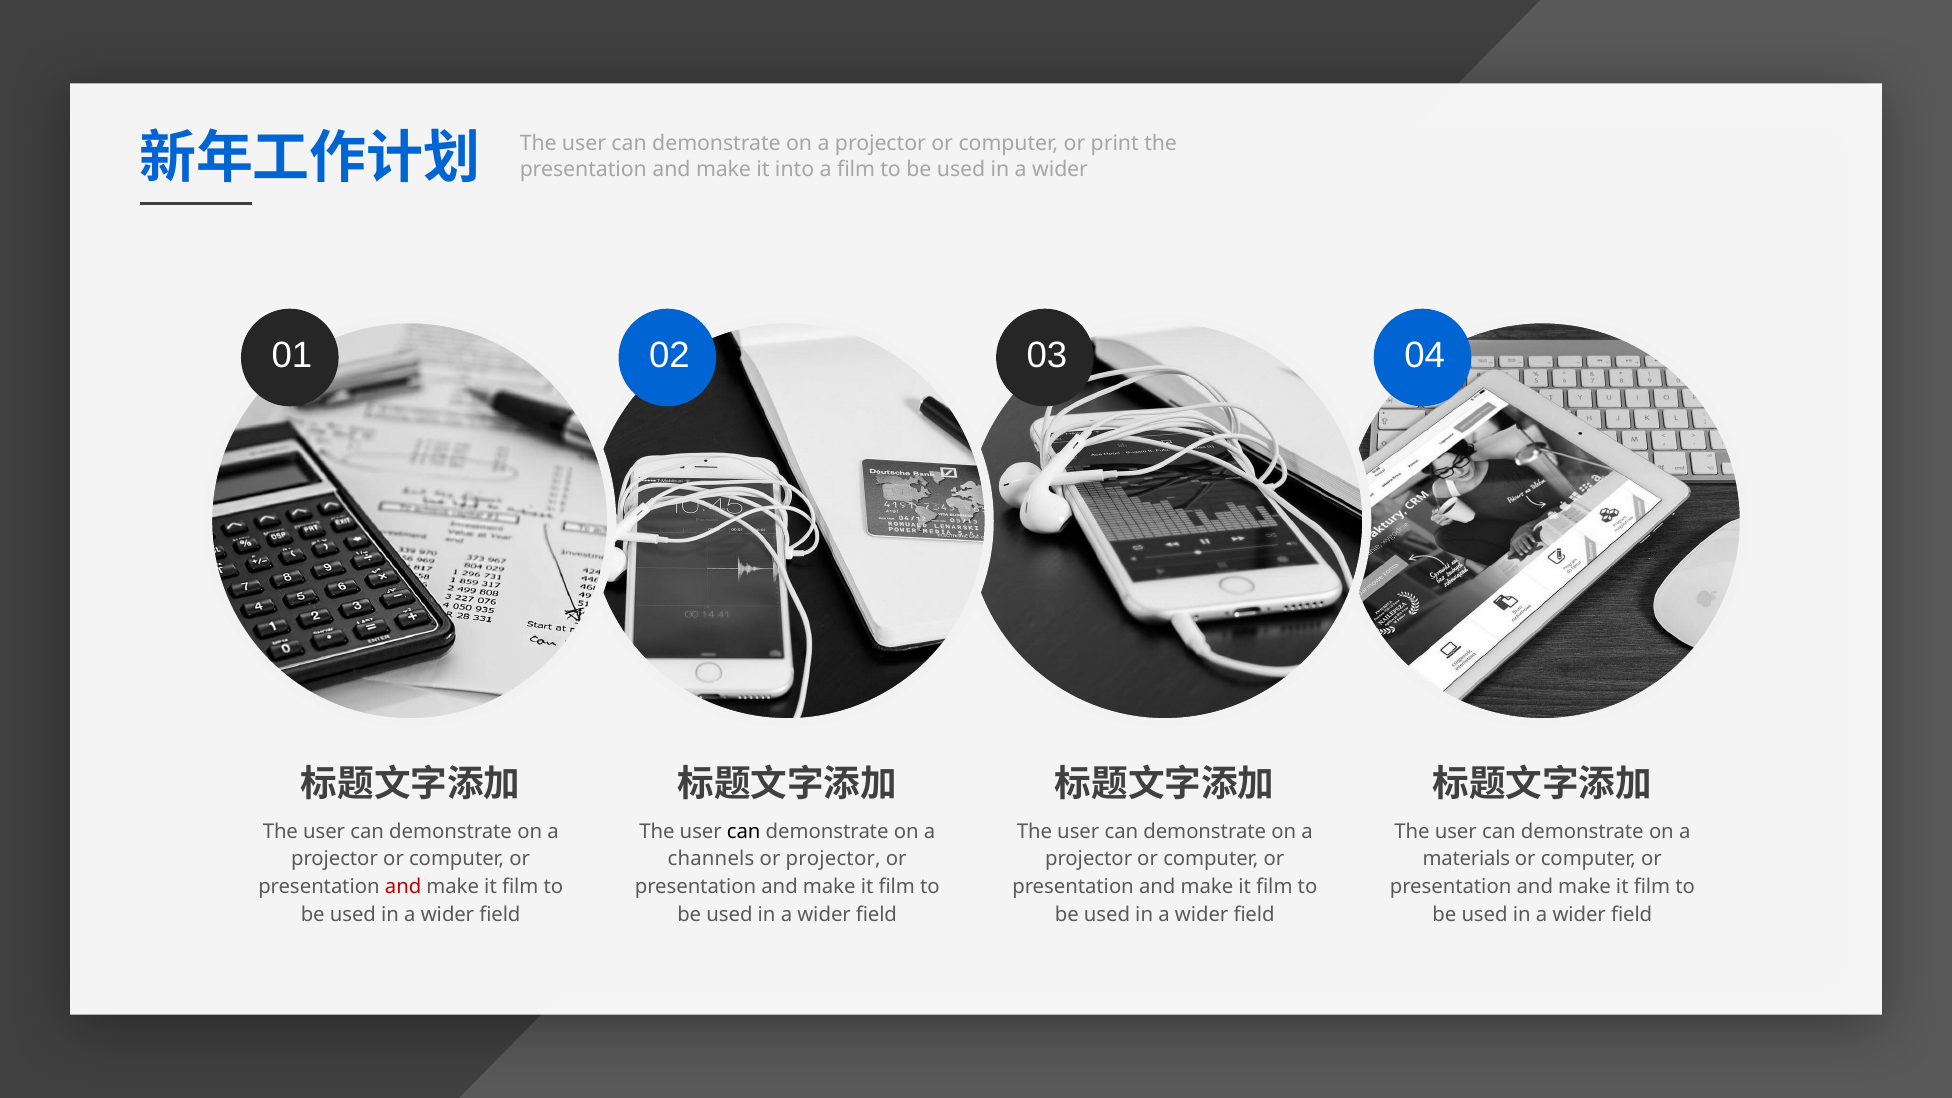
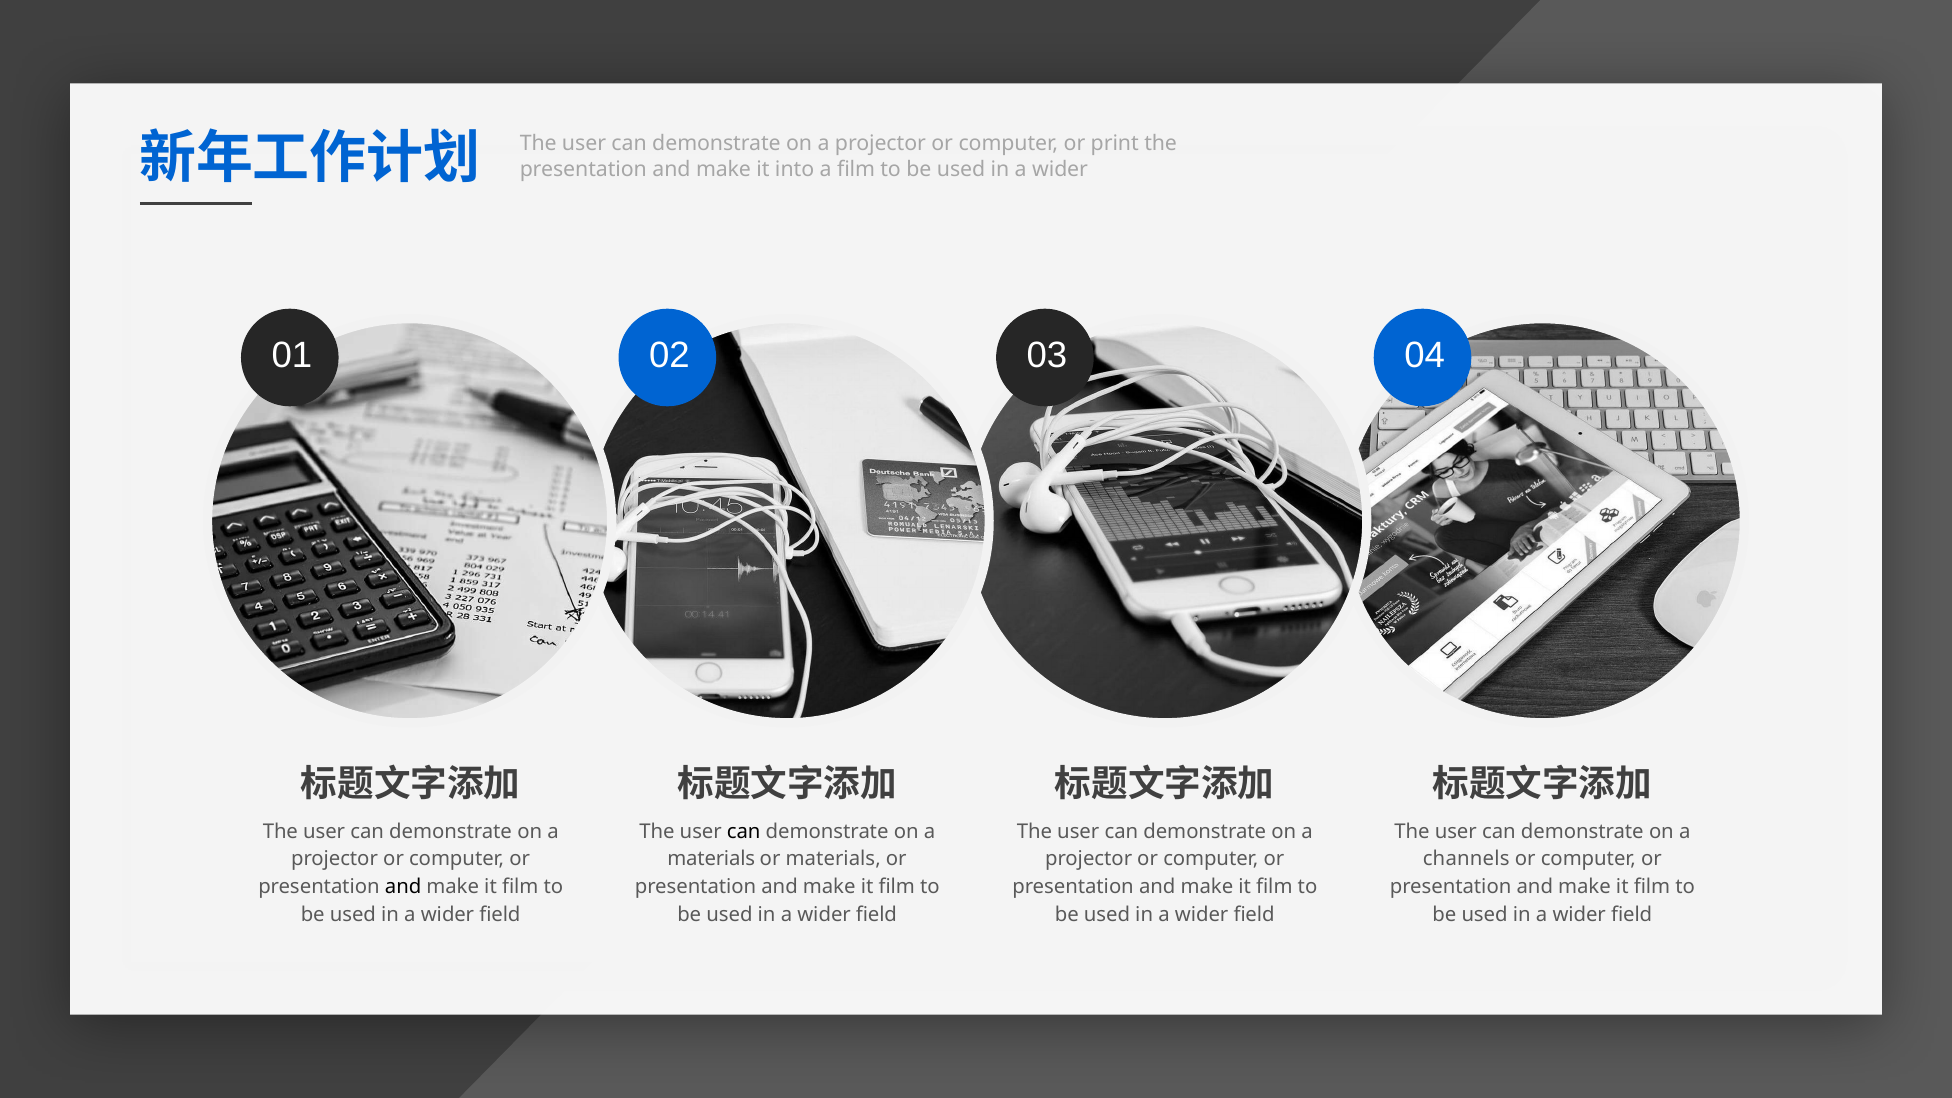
channels: channels -> materials (711, 859)
or projector: projector -> materials (833, 859)
materials: materials -> channels (1466, 859)
and colour: red -> black (403, 887)
